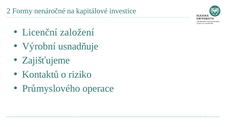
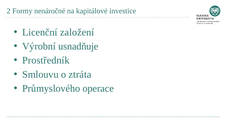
Zajišťujeme: Zajišťujeme -> Prostředník (46, 60)
Kontaktů: Kontaktů -> Smlouvu (40, 74)
riziko: riziko -> ztráta (80, 74)
